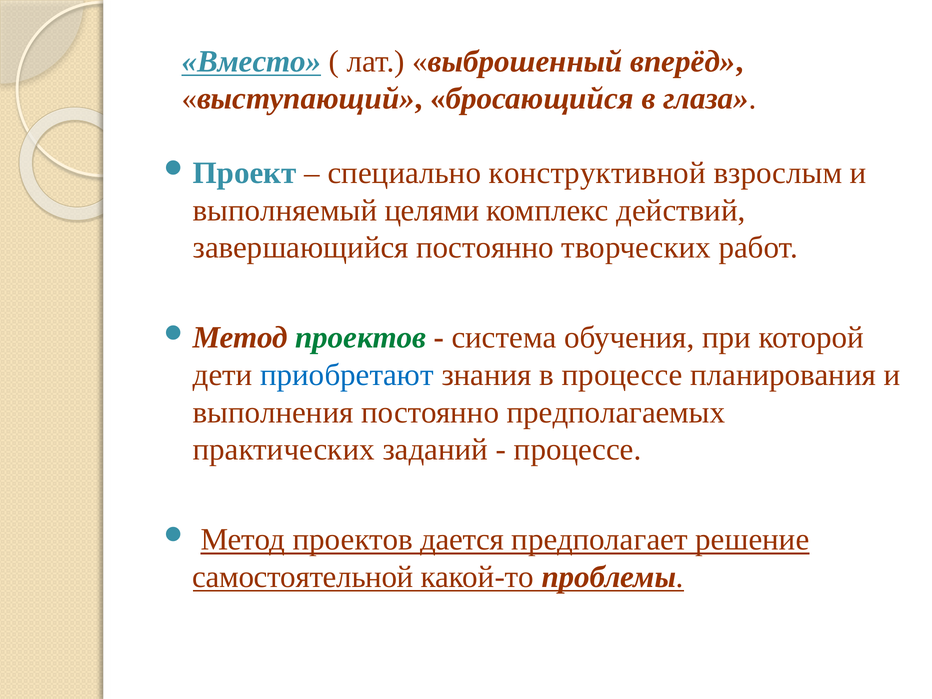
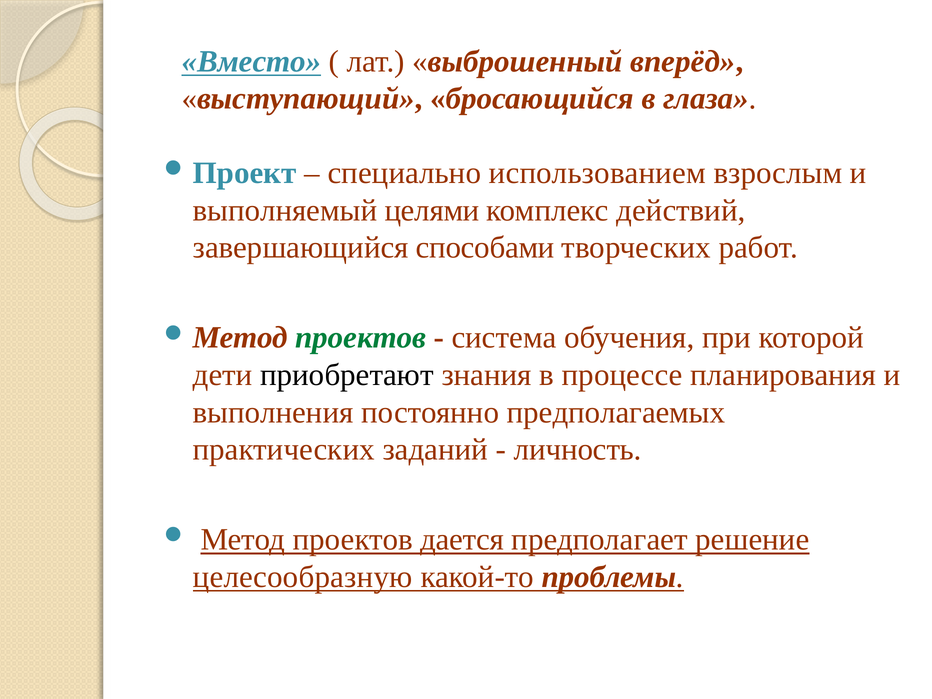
конструктивной: конструктивной -> использованием (597, 173)
завершающийся постоянно: постоянно -> способами (485, 248)
приобретают colour: blue -> black (347, 375)
процессе: процессе -> личность (578, 450)
самостоятельной: самостоятельной -> целесообразную (303, 577)
